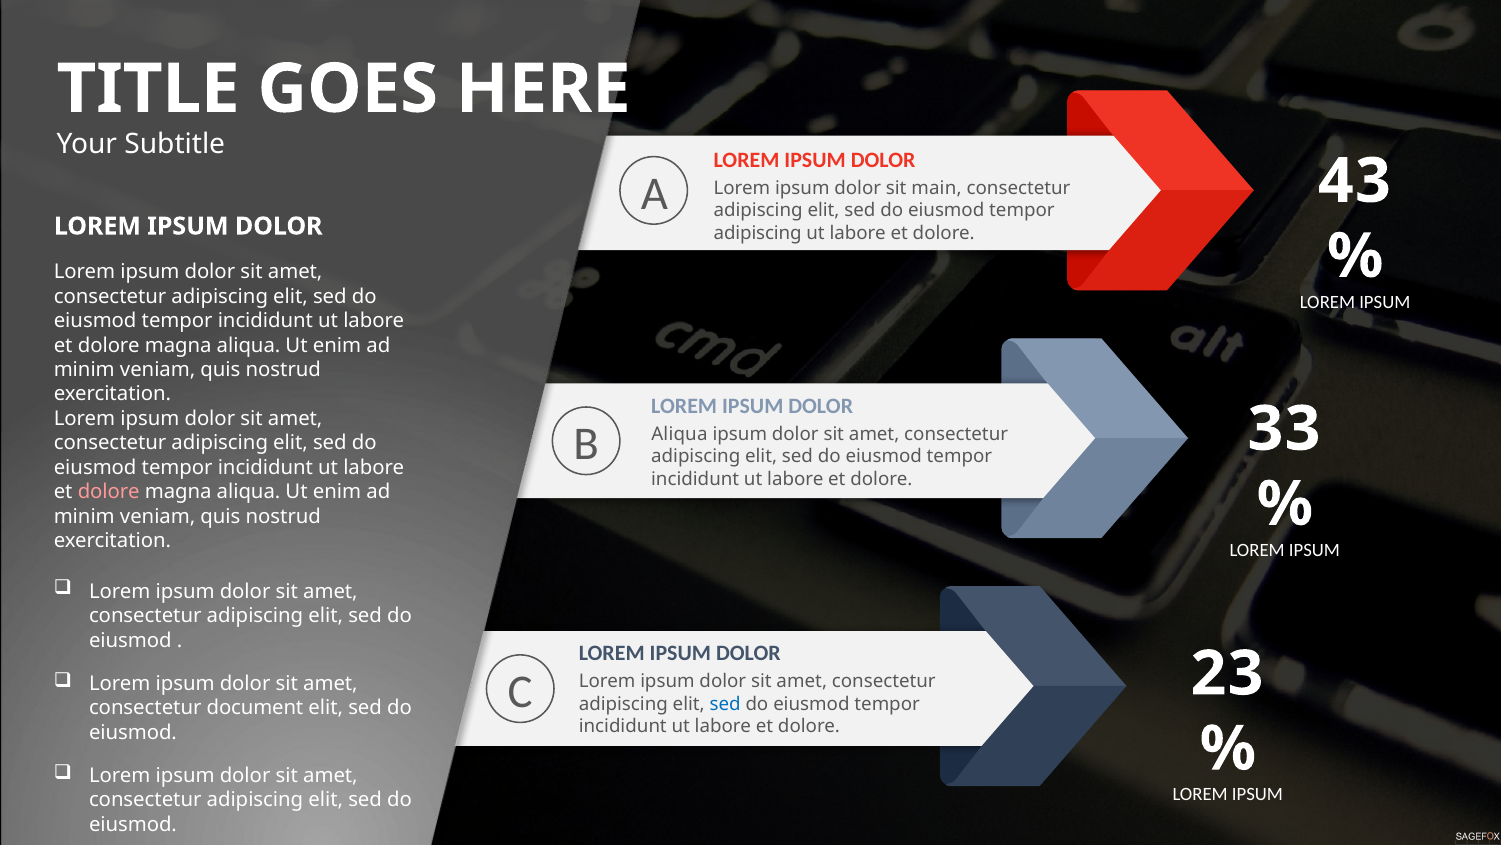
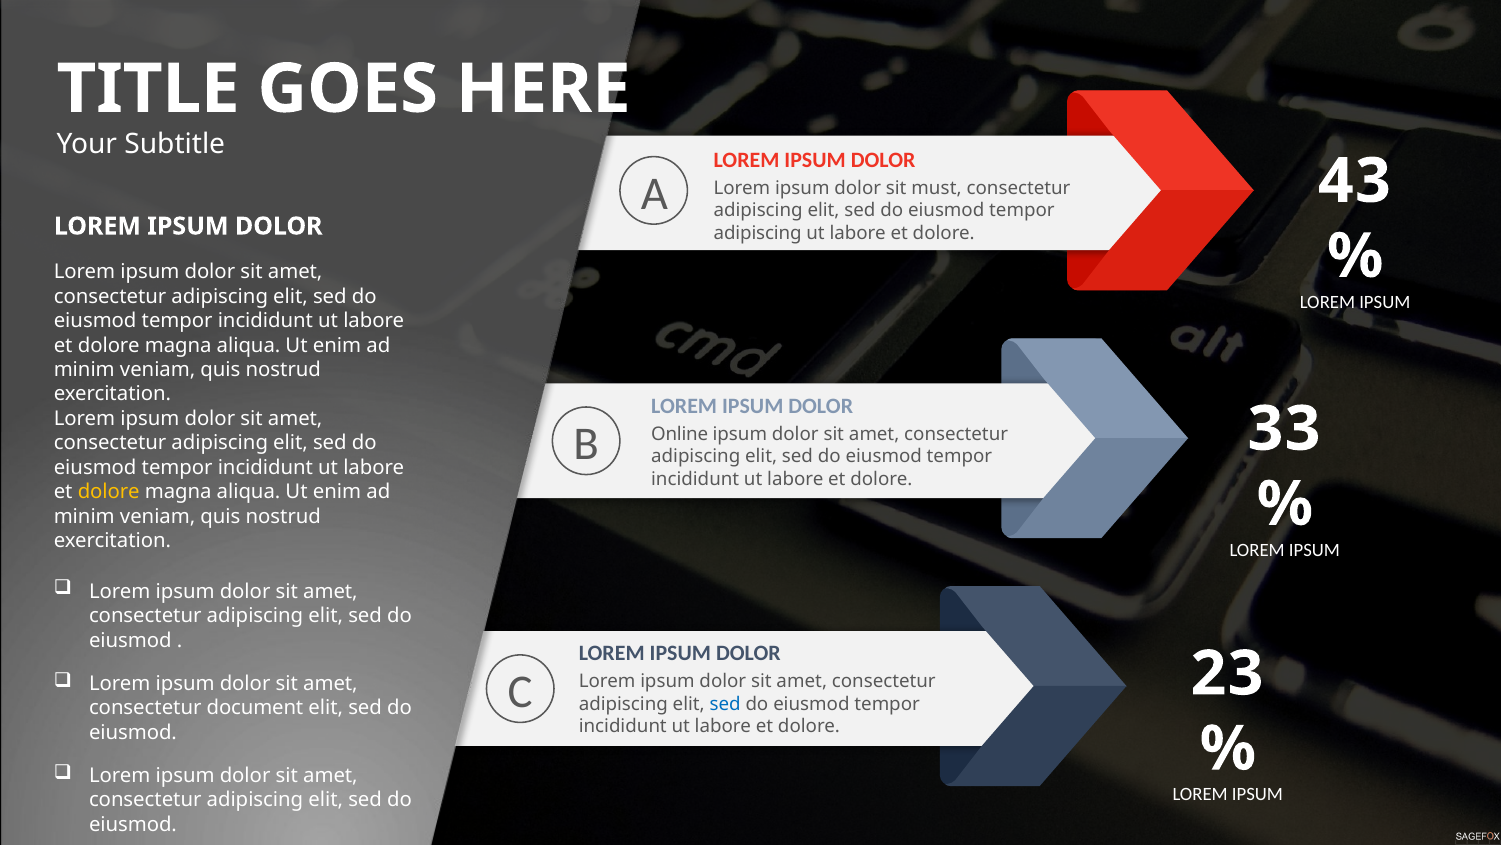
main: main -> must (936, 188)
Aliqua: Aliqua -> Online (680, 434)
dolore colour: pink -> yellow (109, 492)
